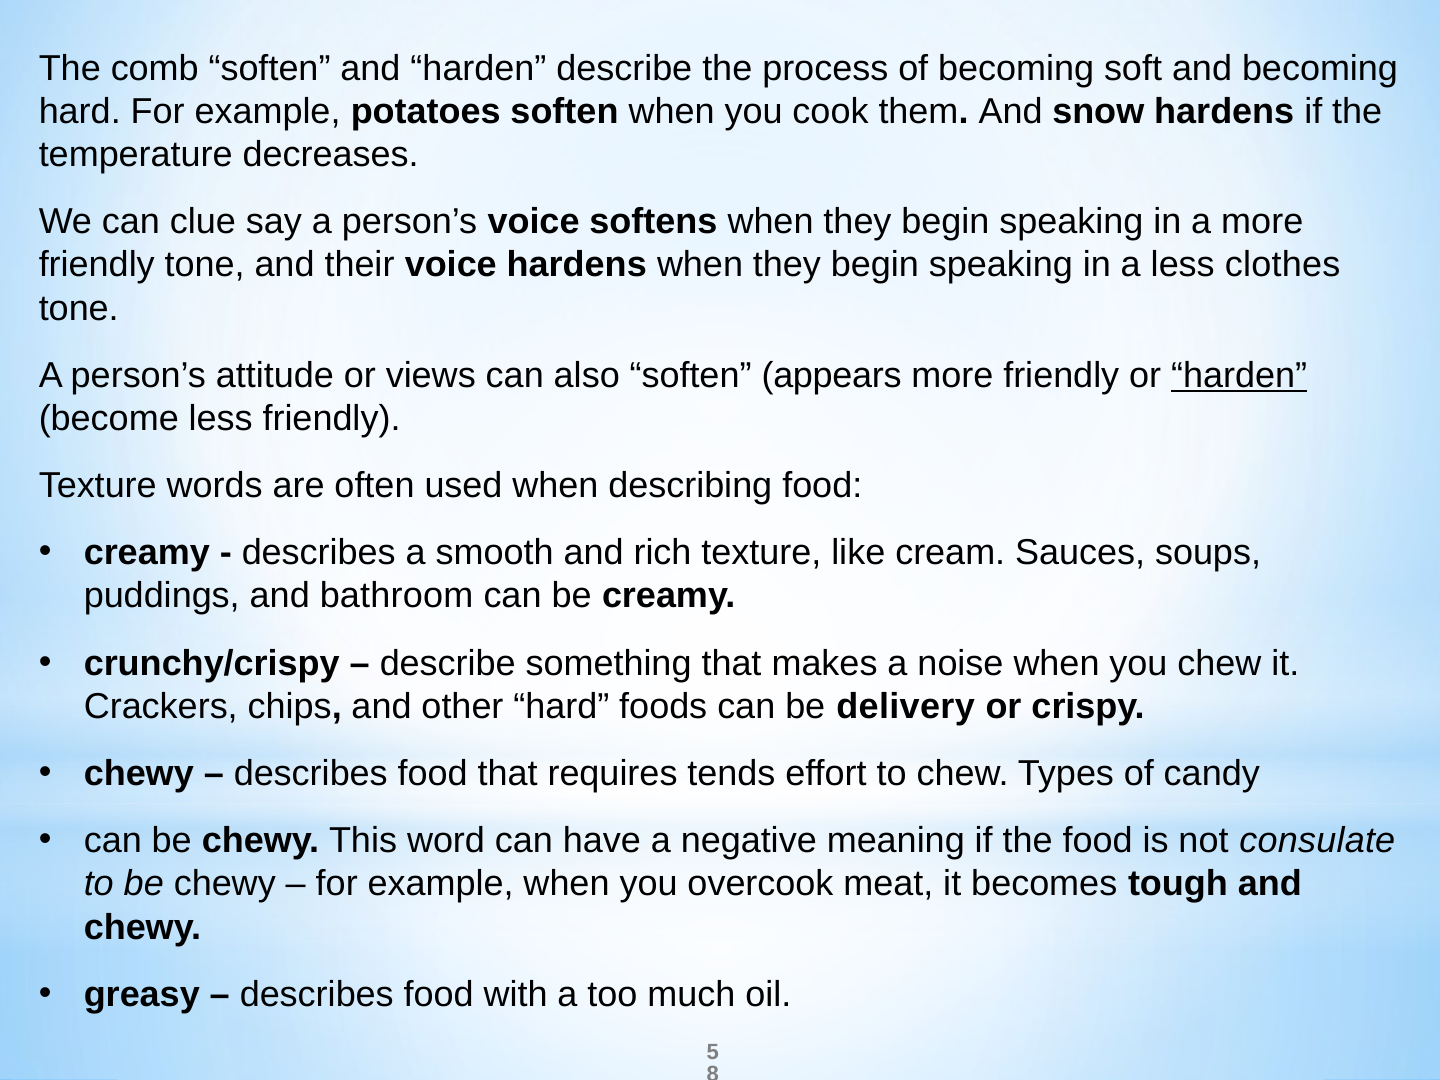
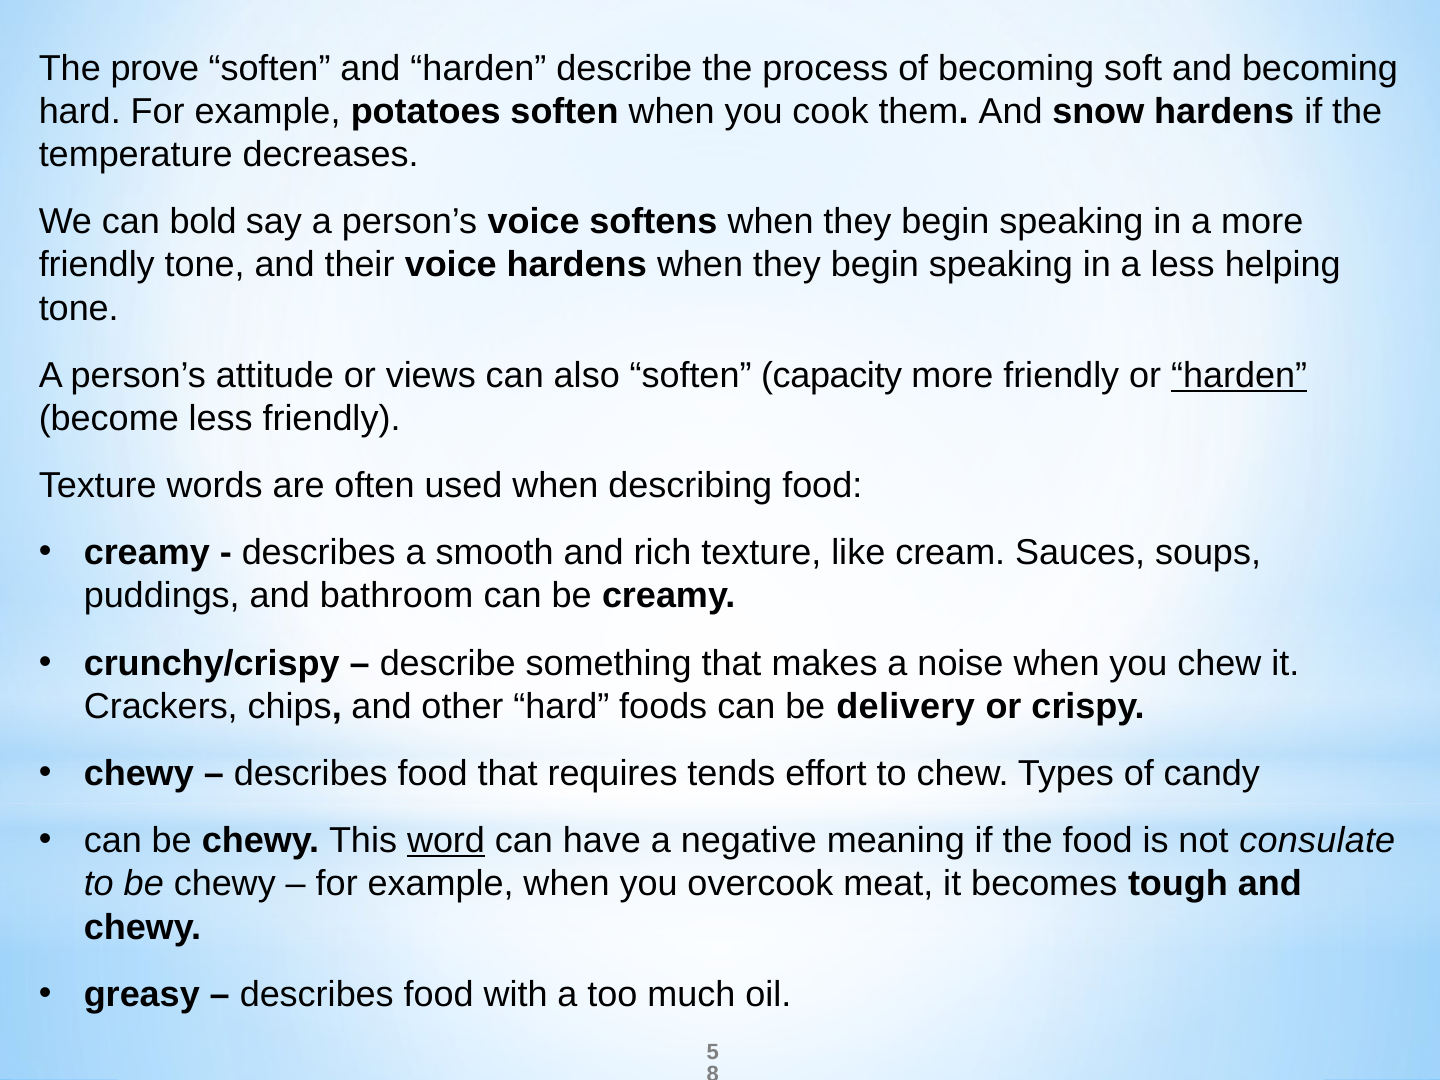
comb: comb -> prove (155, 68)
clue: clue -> bold (203, 222)
clothes: clothes -> helping (1283, 265)
appears: appears -> capacity (832, 375)
word underline: none -> present (446, 841)
